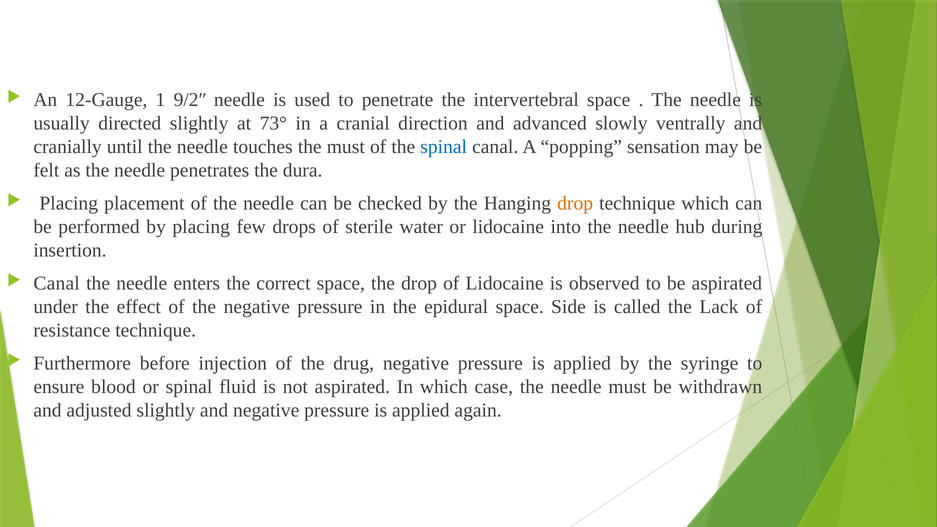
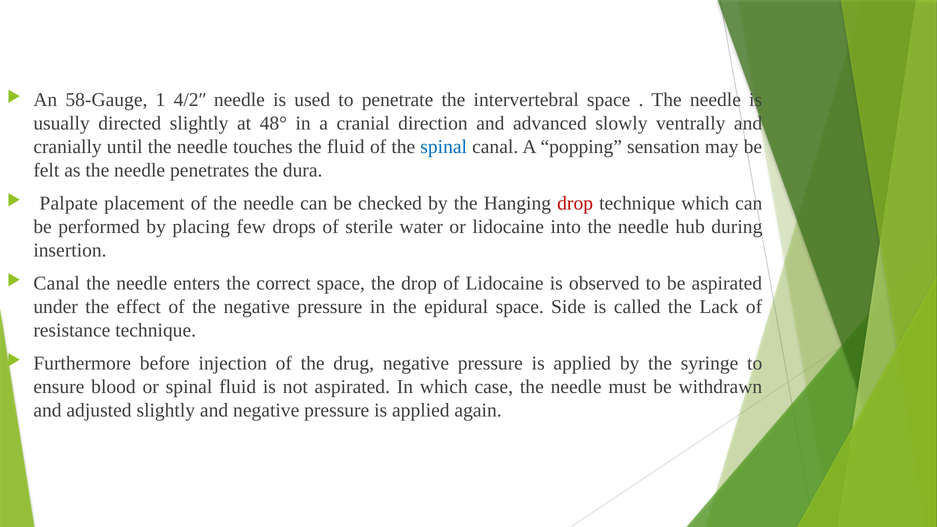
12-Gauge: 12-Gauge -> 58-Gauge (106, 100)
9/2ʺ: 9/2ʺ -> 4/2ʺ (190, 100)
73°: 73° -> 48° (273, 123)
the must: must -> fluid (346, 147)
Placing: Placing -> Palpate (69, 203)
drop colour: orange -> red (575, 203)
